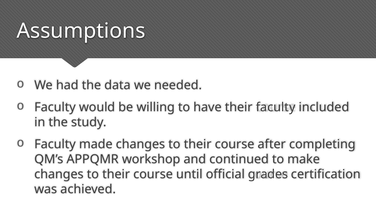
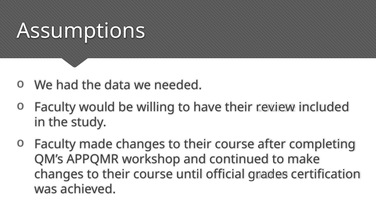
their faculty: faculty -> review (276, 108)
